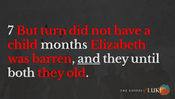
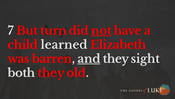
not underline: none -> present (101, 31)
months: months -> learned (64, 45)
until: until -> sight (145, 59)
